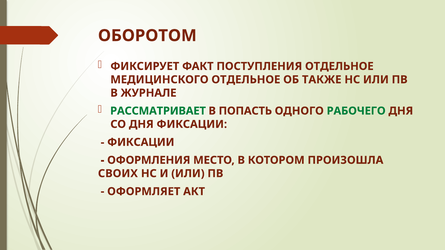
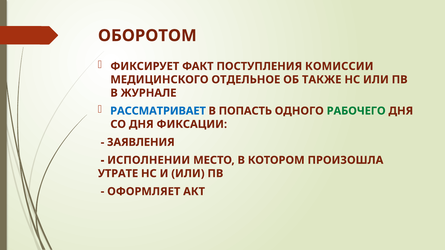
ПОСТУПЛЕНИЯ ОТДЕЛЬНОЕ: ОТДЕЛЬНОЕ -> КОМИССИИ (339, 66)
РАССМАТРИВАЕТ colour: green -> blue (158, 111)
ФИКСАЦИИ: ФИКСАЦИИ -> ЗАЯВЛЕНИЯ (141, 142)
ОФОРМЛЕНИЯ: ОФОРМЛЕНИЯ -> ИСПОЛНЕНИИ (149, 160)
СВОИХ: СВОИХ -> УТРАТЕ (118, 174)
